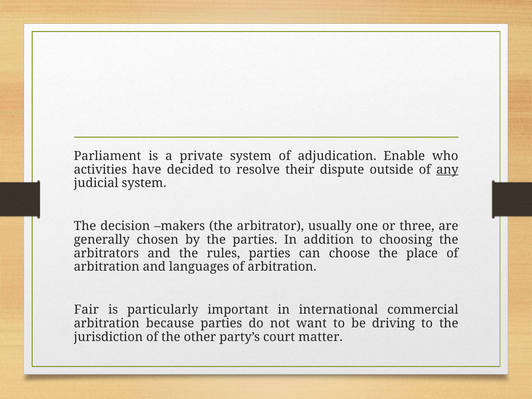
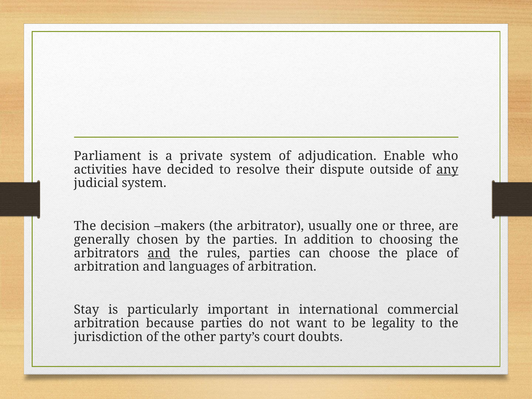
and underline: none -> present (159, 253)
Fair: Fair -> Stay (86, 310)
driving: driving -> legality (393, 323)
matter: matter -> doubts (320, 337)
